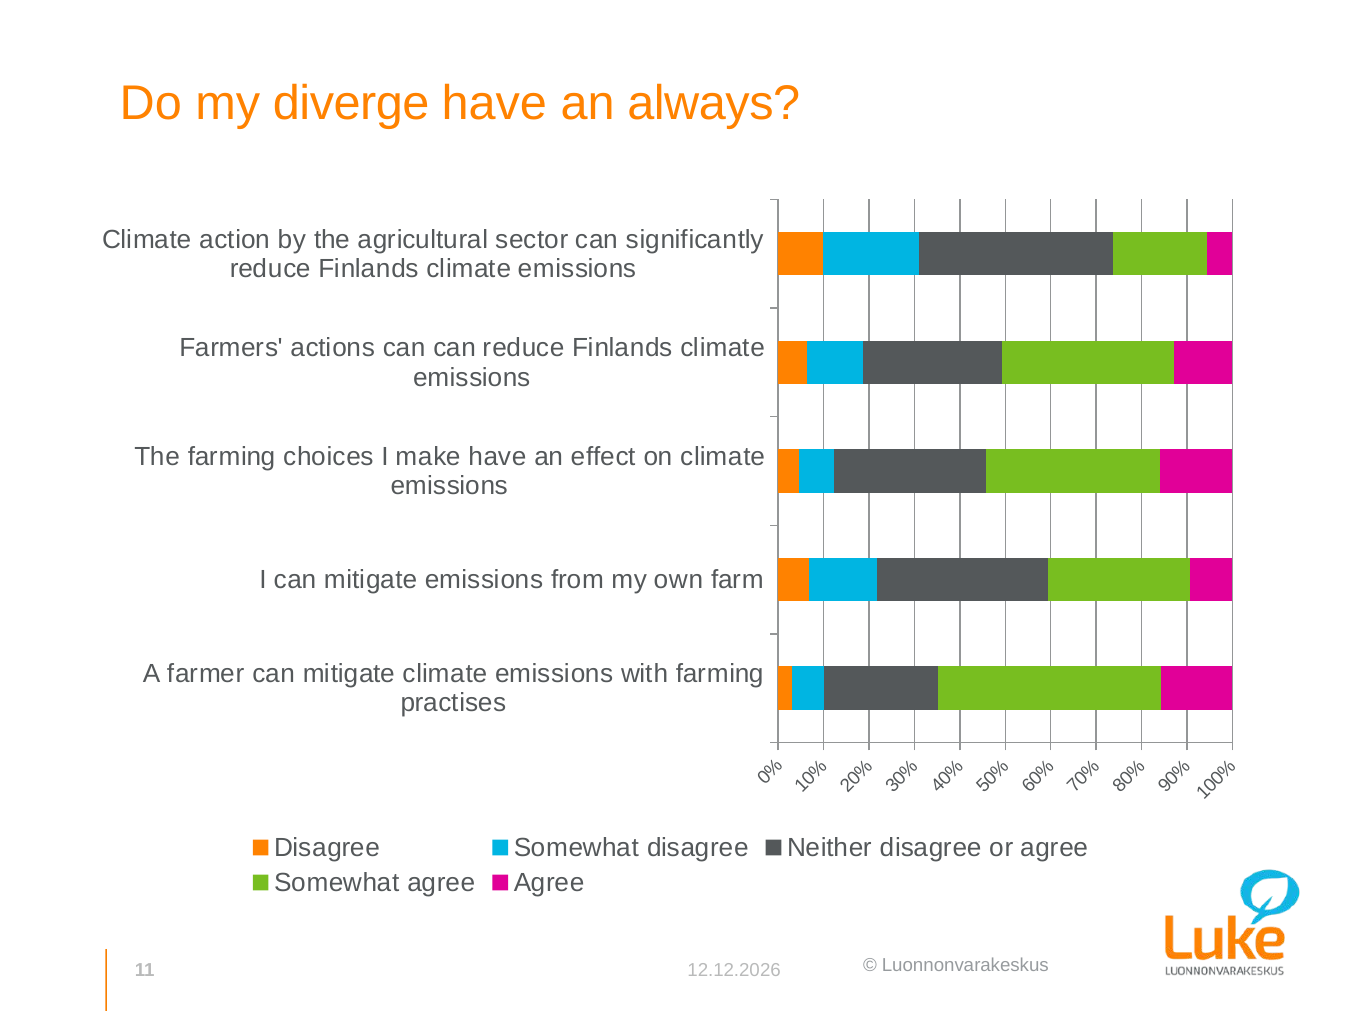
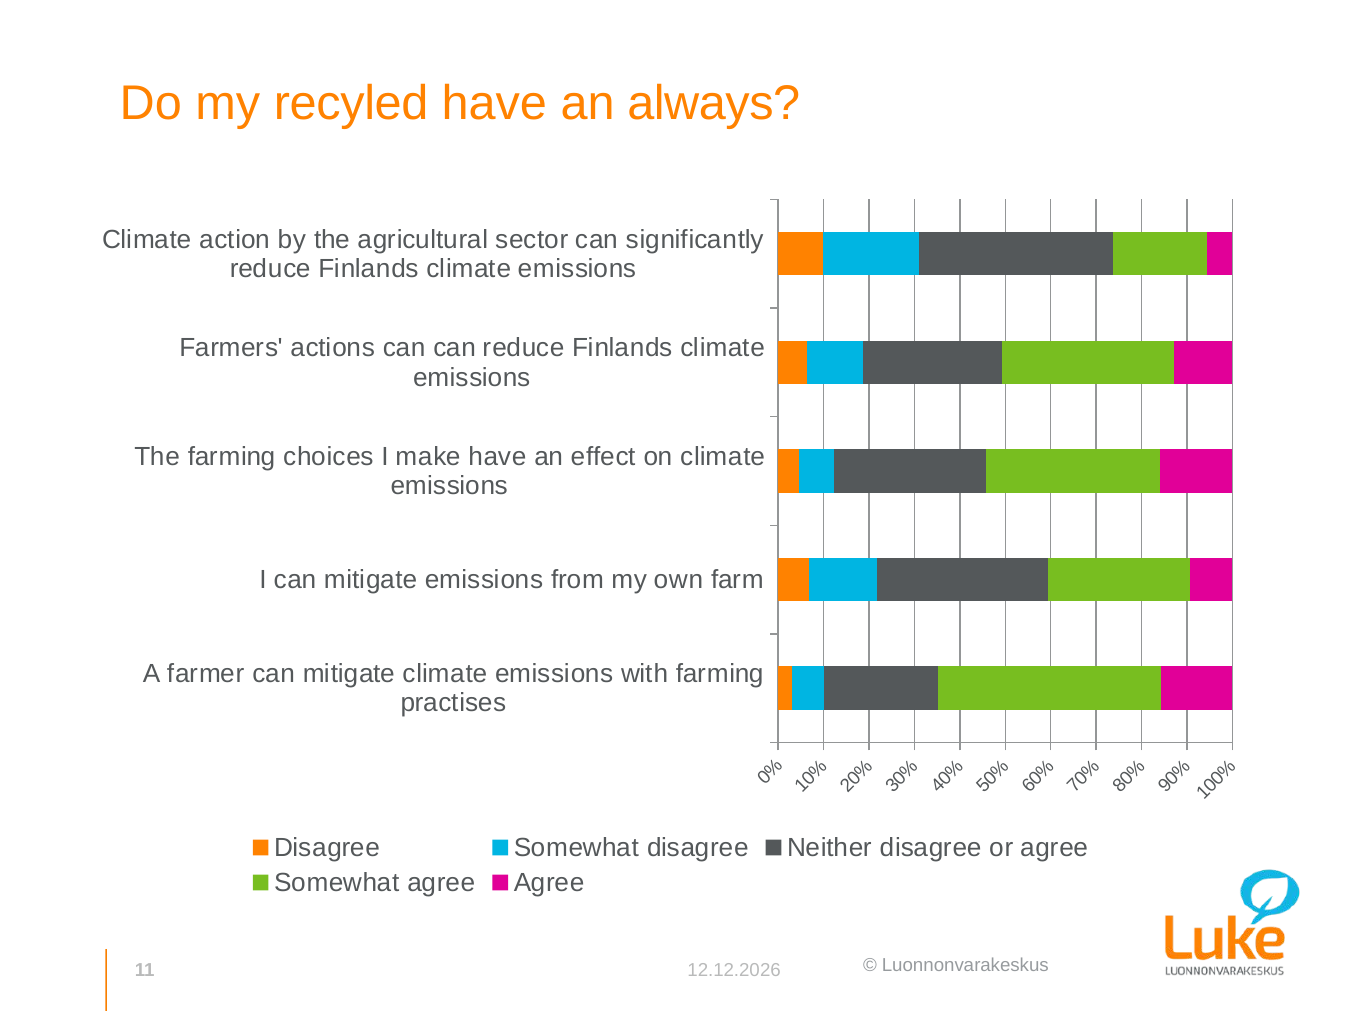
diverge: diverge -> recyled (351, 103)
